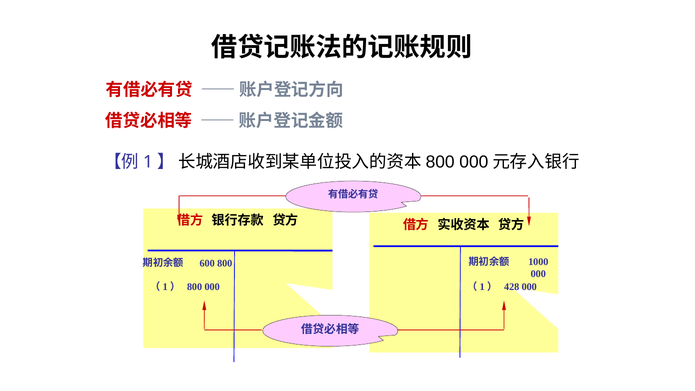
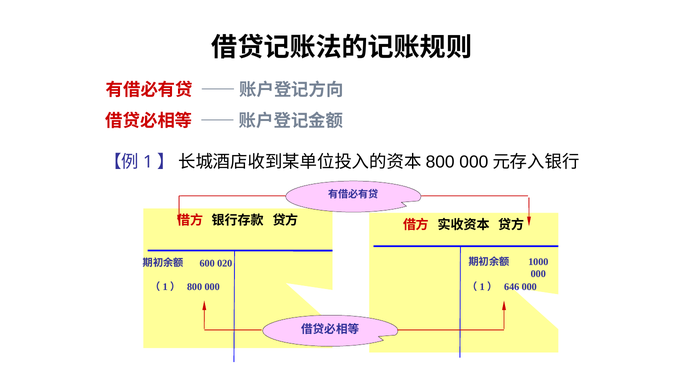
600 800: 800 -> 020 (225, 263)
428: 428 -> 646 (512, 287)
